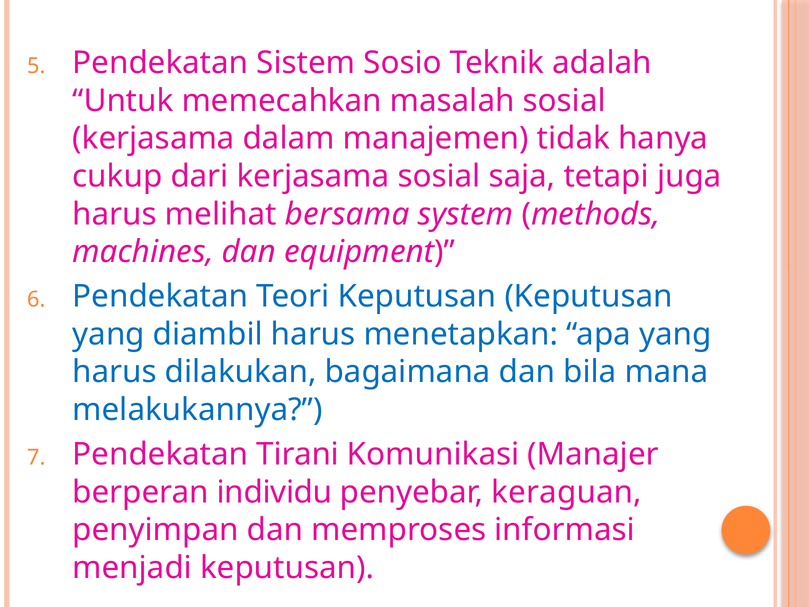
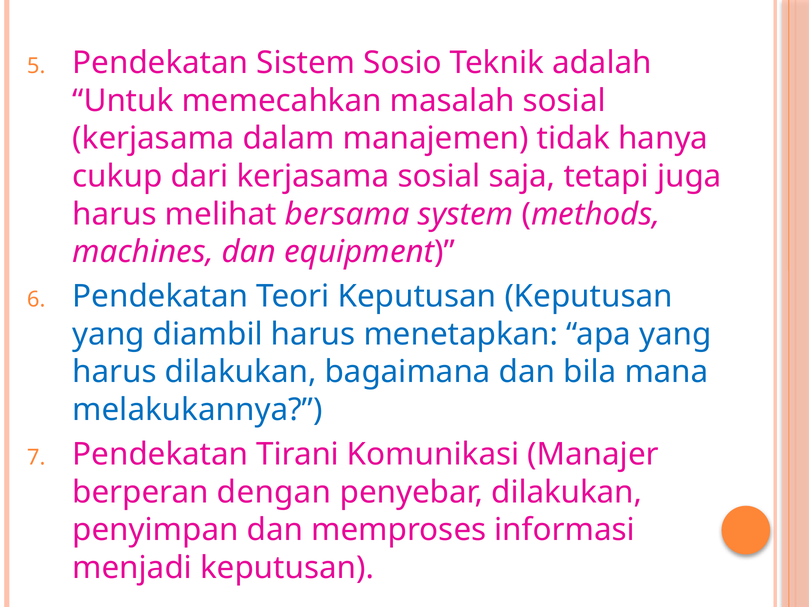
individu: individu -> dengan (274, 492)
penyebar keraguan: keraguan -> dilakukan (567, 492)
